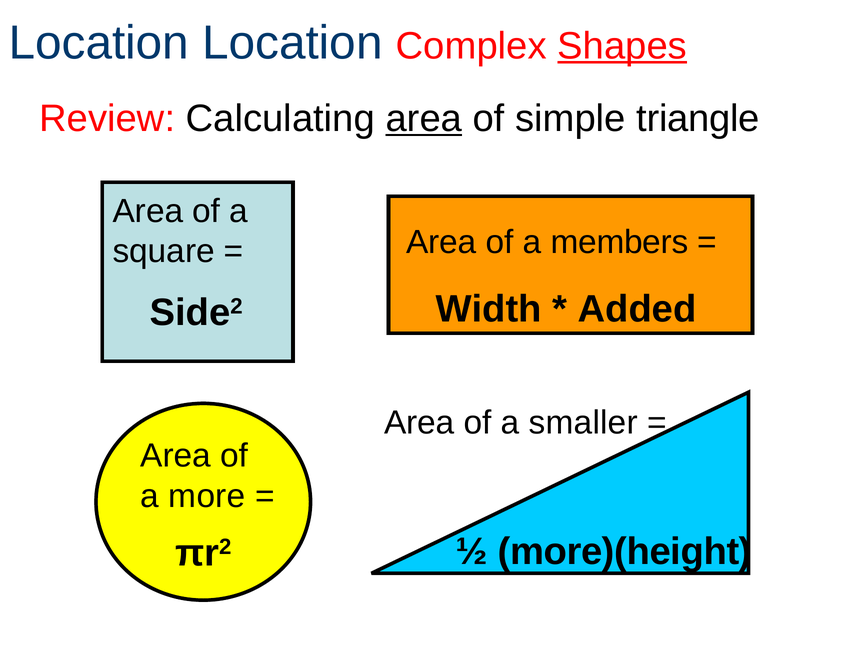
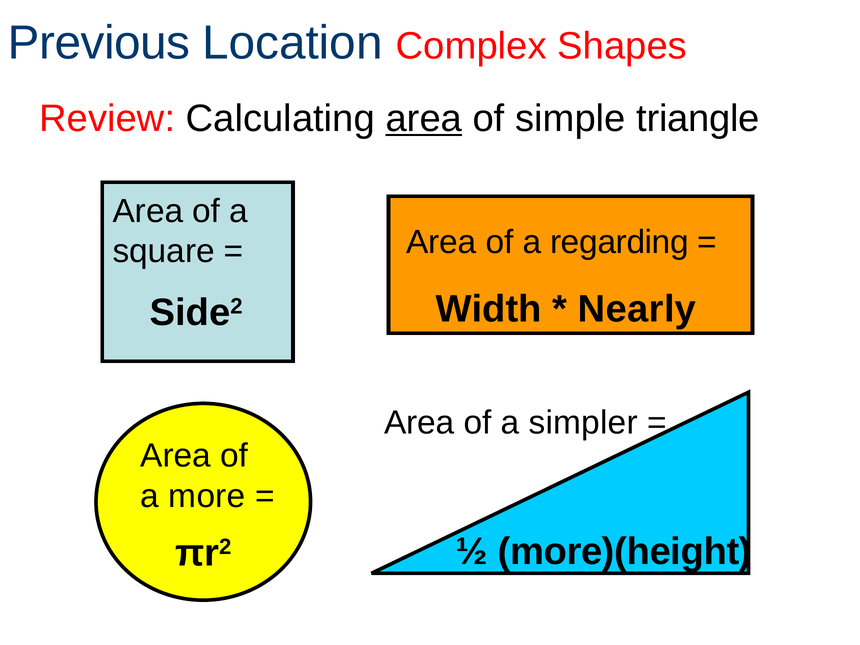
Location: Location -> Previous (99, 43)
Shapes underline: present -> none (622, 46)
members: members -> regarding (619, 242)
Added: Added -> Nearly (637, 309)
smaller: smaller -> simpler (583, 423)
